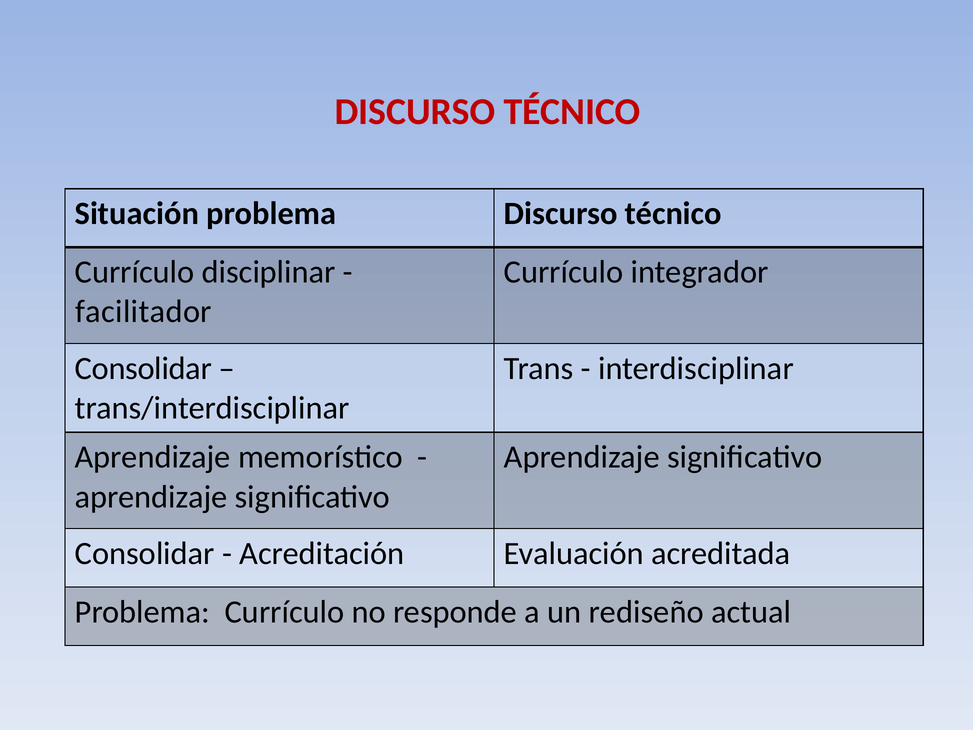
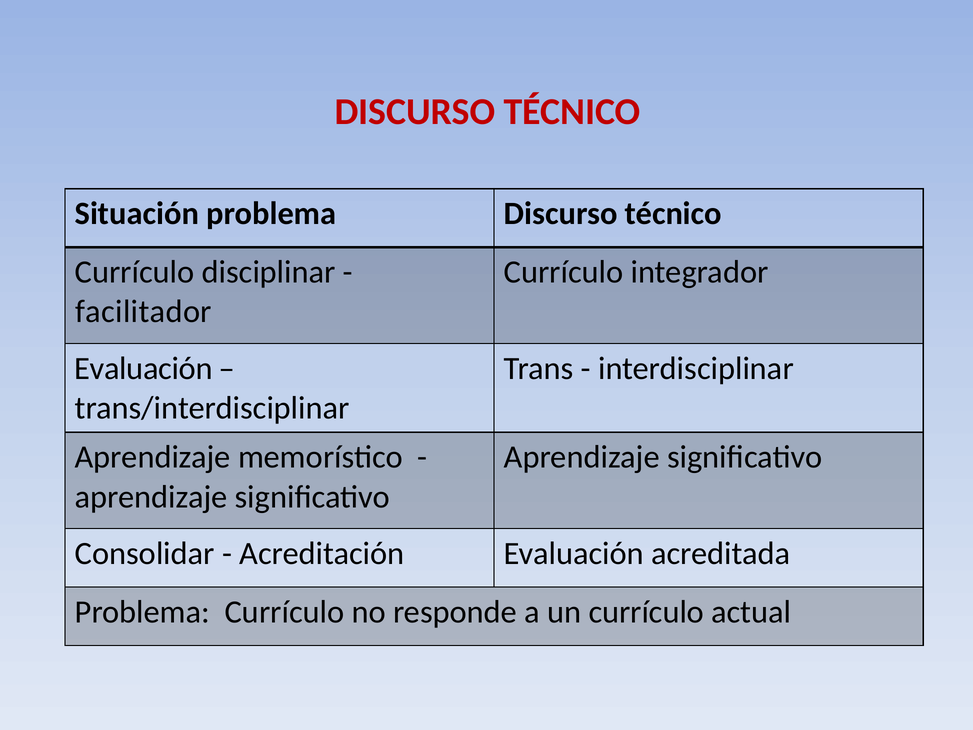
Consolidar: Consolidar -> Evaluación (143, 368)
un rediseño: rediseño -> currículo (646, 612)
